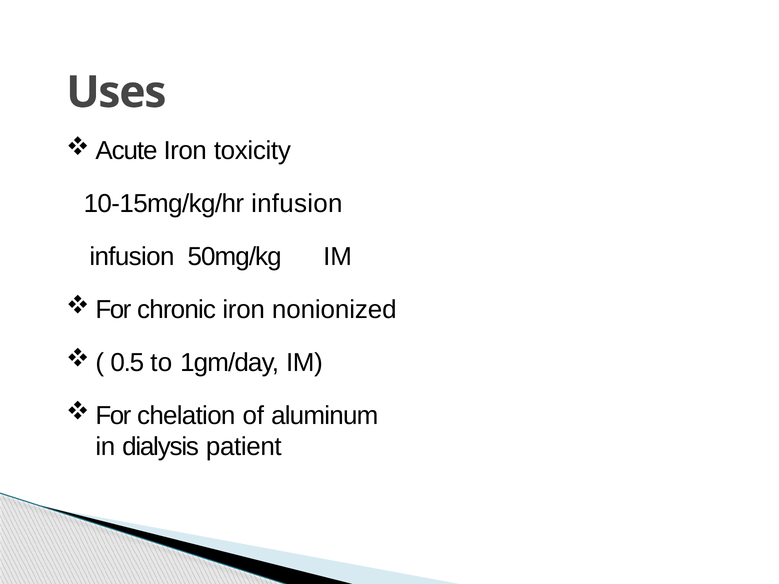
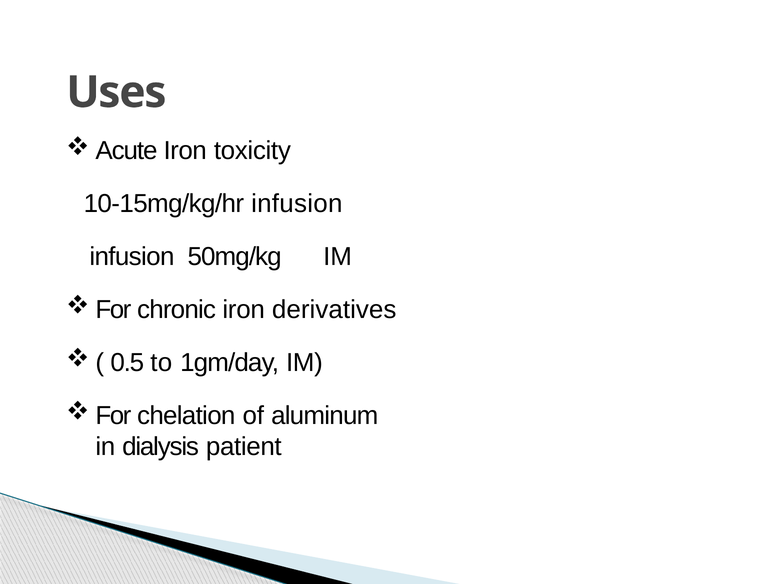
nonionized: nonionized -> derivatives (334, 310)
